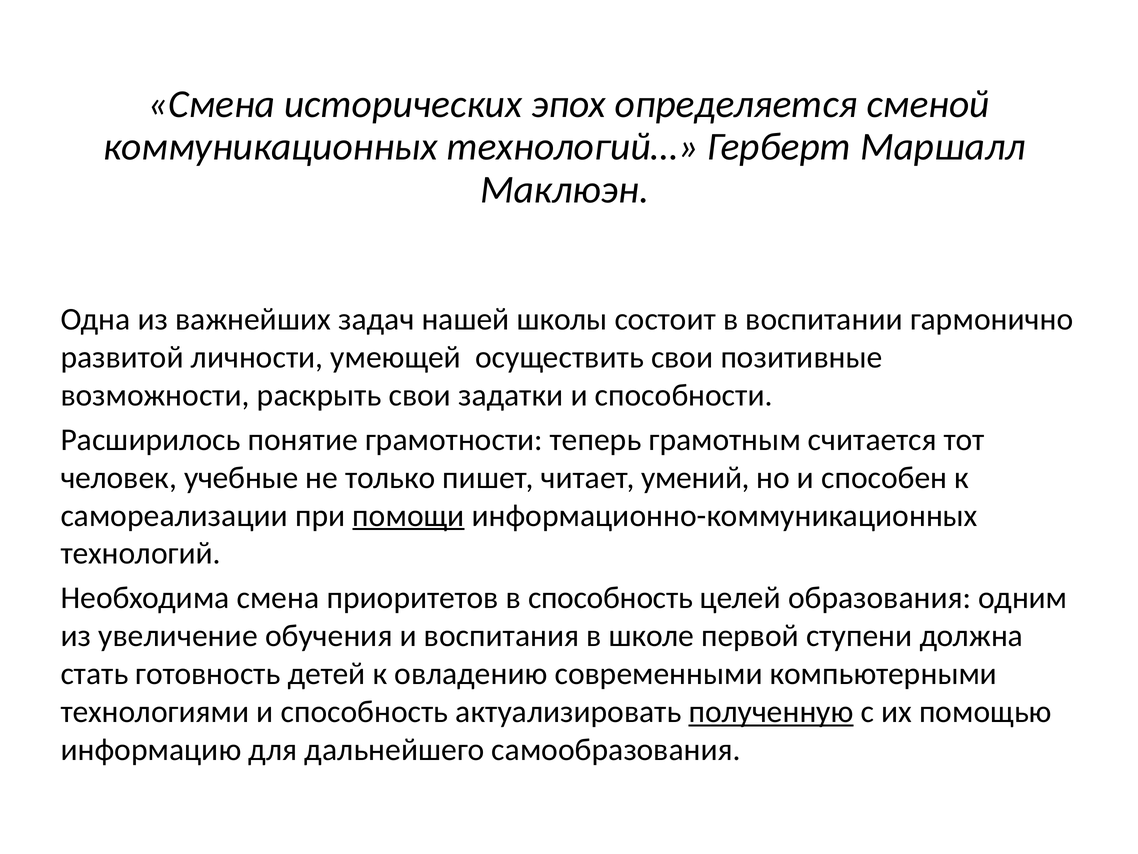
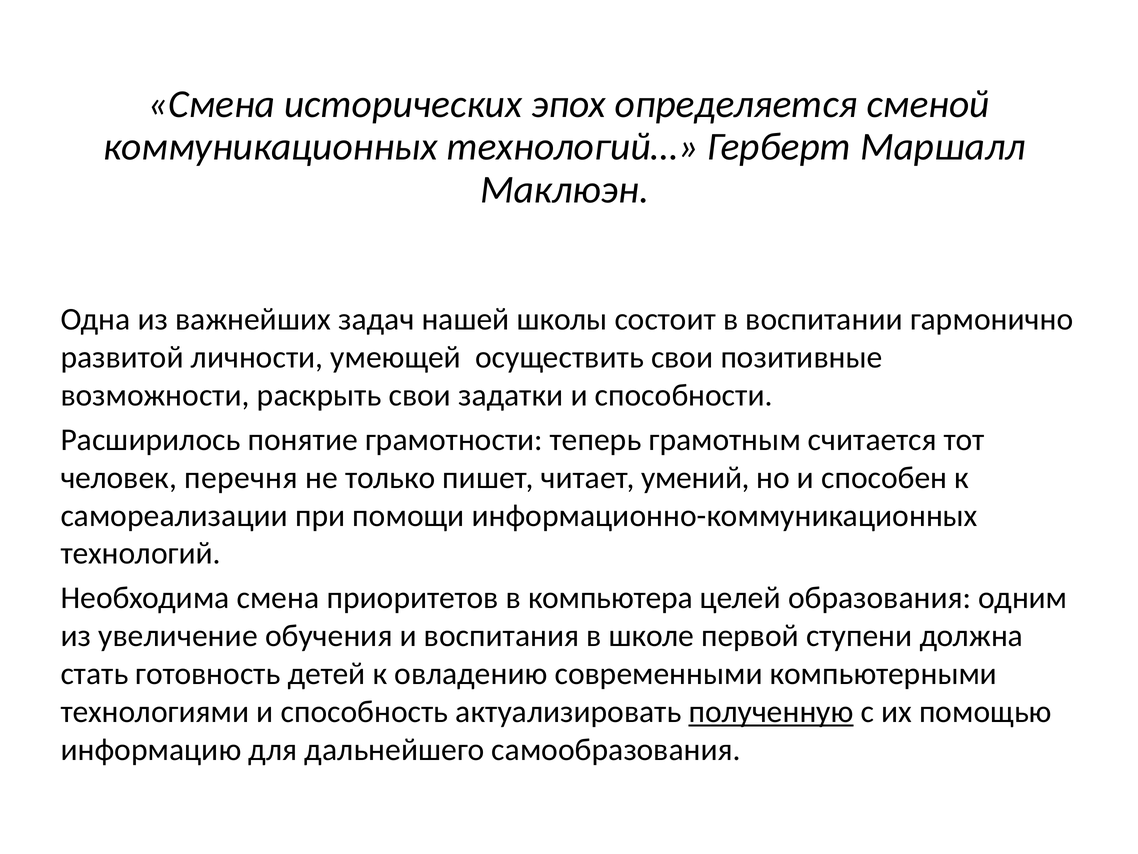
учебные: учебные -> перечня (241, 477)
помощи underline: present -> none (408, 515)
в способность: способность -> компьютера (610, 597)
